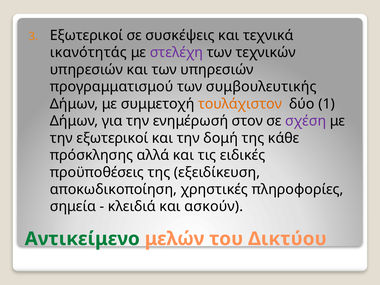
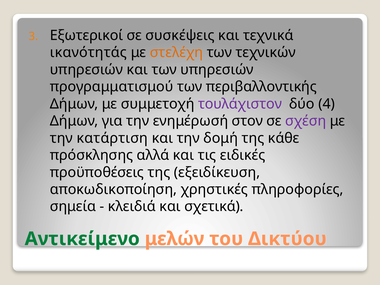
στελέχη colour: purple -> orange (176, 53)
συμβουλευτικής: συμβουλευτικής -> περιβαλλοντικής (261, 87)
τουλάχιστον colour: orange -> purple (240, 104)
1: 1 -> 4 (327, 104)
την εξωτερικοί: εξωτερικοί -> κατάρτιση (112, 138)
ασκούν: ασκούν -> σχετικά (214, 207)
